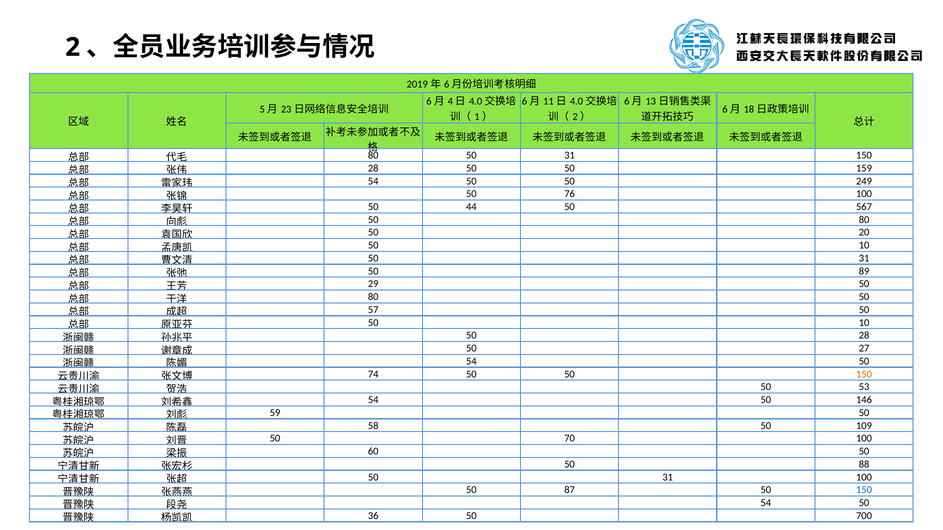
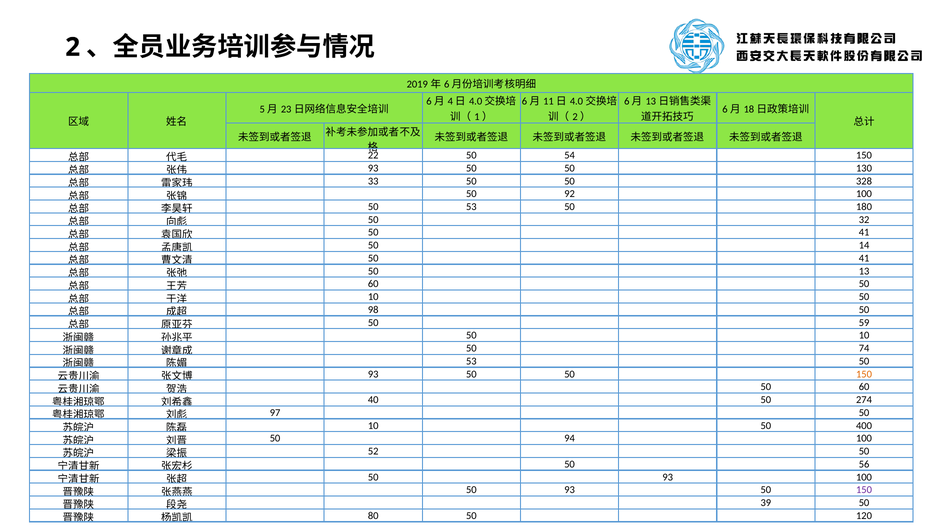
80: 80 -> 22 (373, 155)
31: 31 -> 54 (570, 155)
28: 28 -> 93 (373, 168)
159: 159 -> 130 (864, 168)
54: 54 -> 33 (373, 181)
249: 249 -> 328 (864, 181)
76: 76 -> 92 (570, 194)
50 44: 44 -> 53 (471, 207)
567: 567 -> 180 (864, 207)
50 80: 80 -> 32 (864, 220)
20: 20 -> 41 (864, 233)
10: 10 -> 14 (864, 246)
31: 31 -> 41 (864, 259)
89: 89 -> 13 (864, 271)
29: 29 -> 60 (373, 284)
80: 80 -> 10 (373, 297)
57: 57 -> 98 (373, 310)
10: 10 -> 59 (864, 323)
50 28: 28 -> 10 (864, 336)
27: 27 -> 74 (864, 349)
54: 54 -> 53 (471, 362)
74: 74 -> 93 (373, 374)
50 53: 53 -> 60 (864, 387)
54: 54 -> 40 (373, 400)
146: 146 -> 274 (864, 400)
59: 59 -> 97 (275, 413)
58: 58 -> 10 (373, 426)
109: 109 -> 400 (864, 426)
70: 70 -> 94 (570, 439)
60: 60 -> 52 (373, 452)
88: 88 -> 56 (864, 465)
31: 31 -> 93 (668, 478)
87: 87 -> 93 (570, 490)
150 colour: blue -> purple (864, 490)
54: 54 -> 39 (766, 503)
36: 36 -> 80 (373, 516)
700: 700 -> 120 (864, 516)
